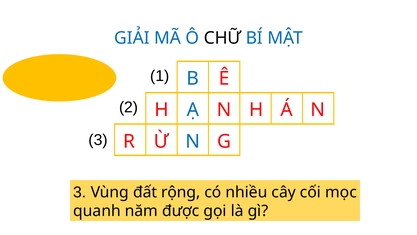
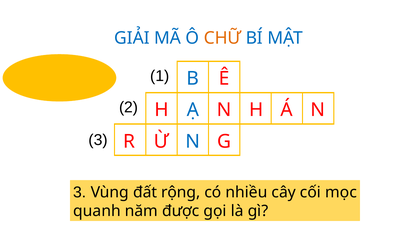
CHỮ colour: black -> orange (222, 38)
